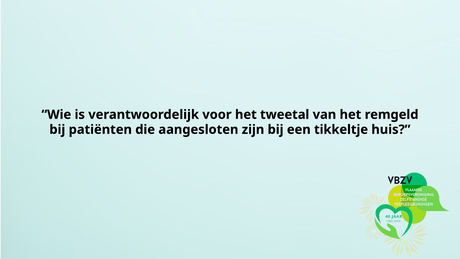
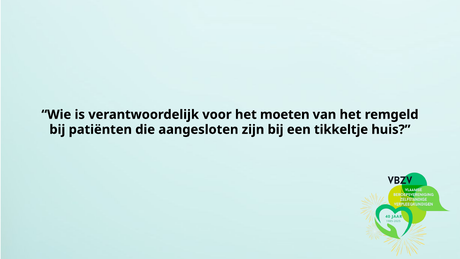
tweetal: tweetal -> moeten (285, 114)
